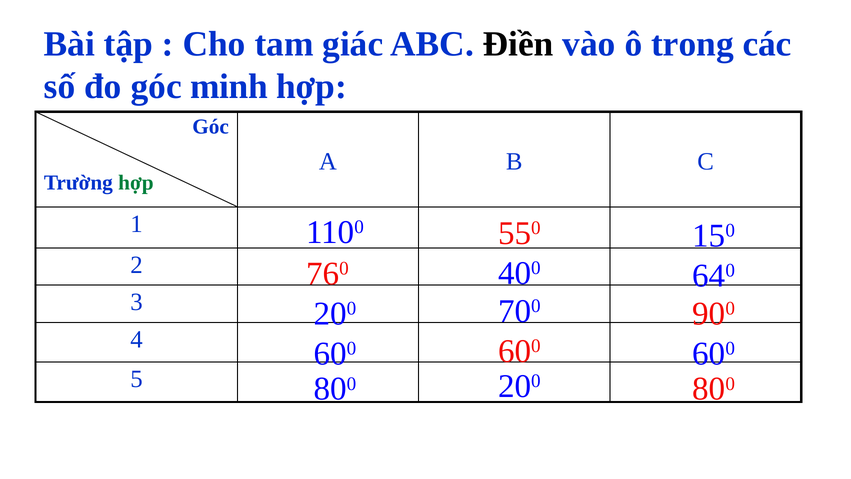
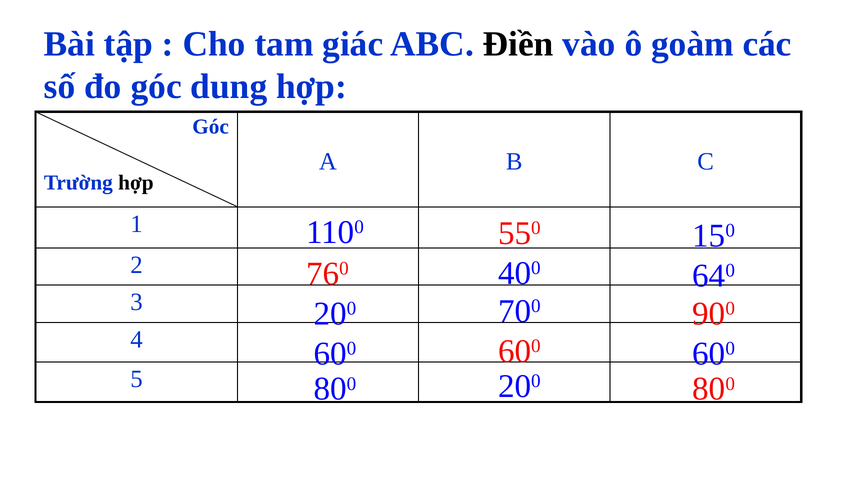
trong: trong -> goàm (692, 44)
minh: minh -> dung (229, 87)
hợp colour: green -> black (136, 182)
